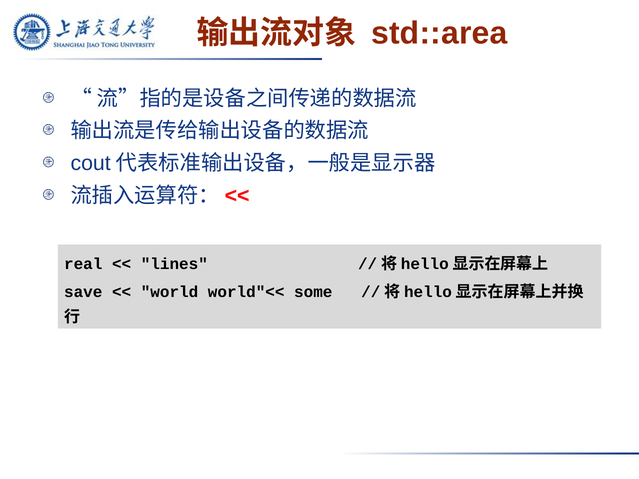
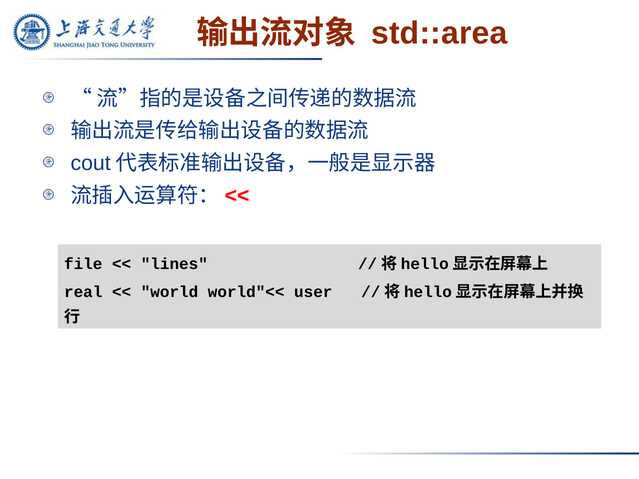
real: real -> file (83, 264)
save: save -> real (83, 292)
some: some -> user (313, 292)
